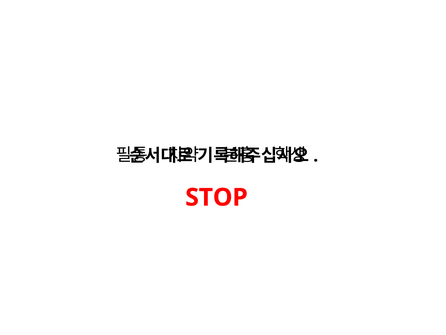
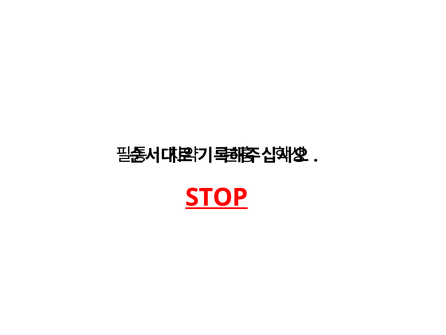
STOP underline: none -> present (216, 197)
